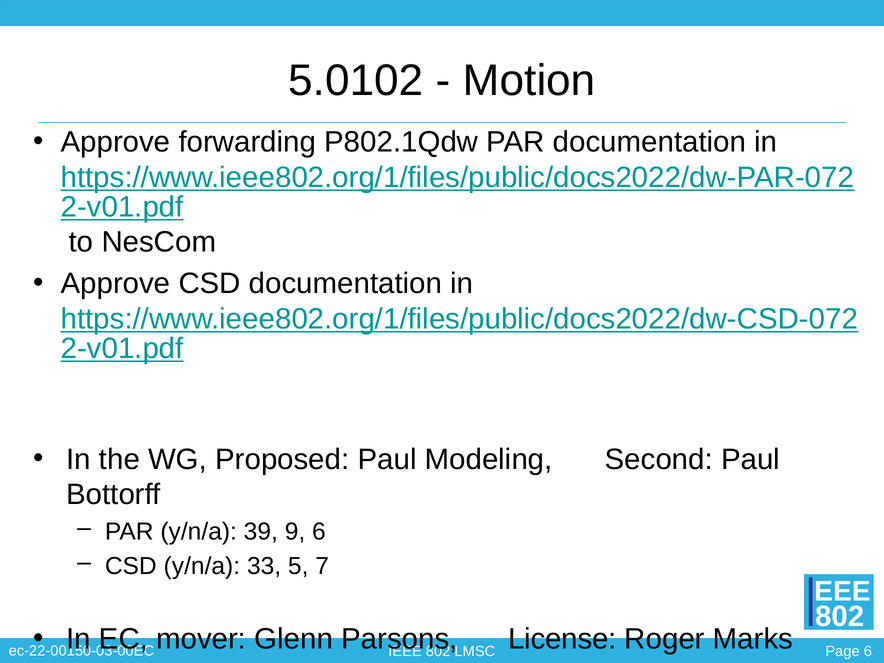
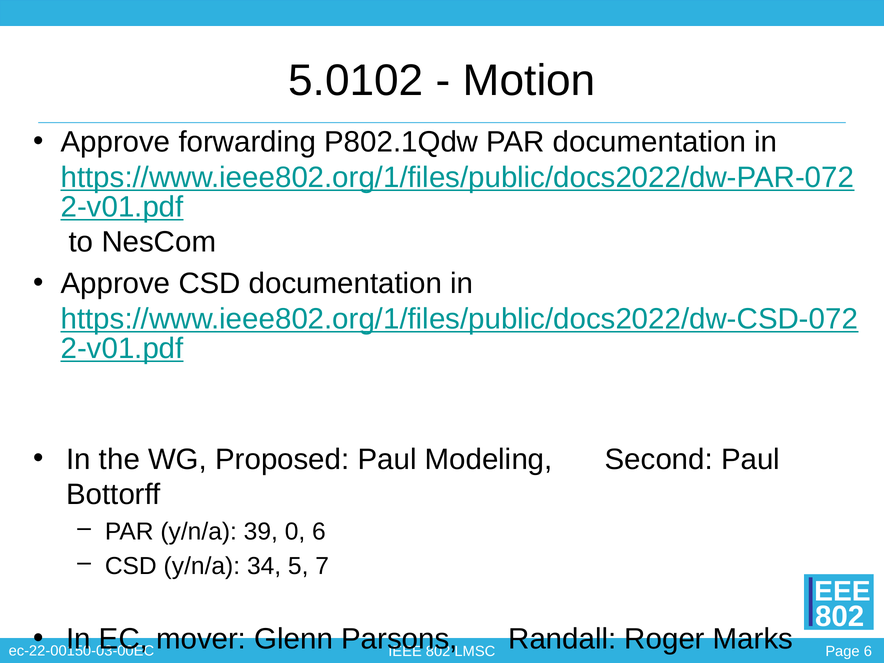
9: 9 -> 0 (295, 532)
33: 33 -> 34 (264, 566)
License: License -> Randall (562, 639)
